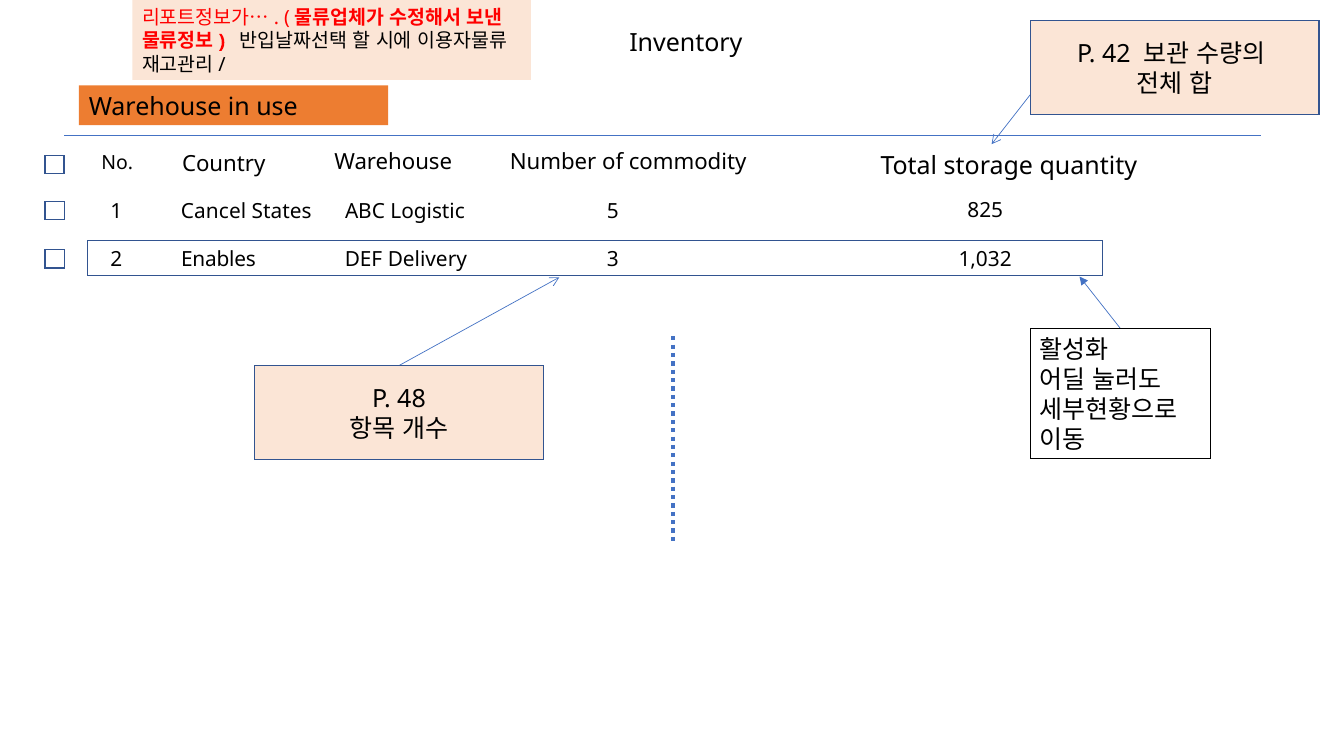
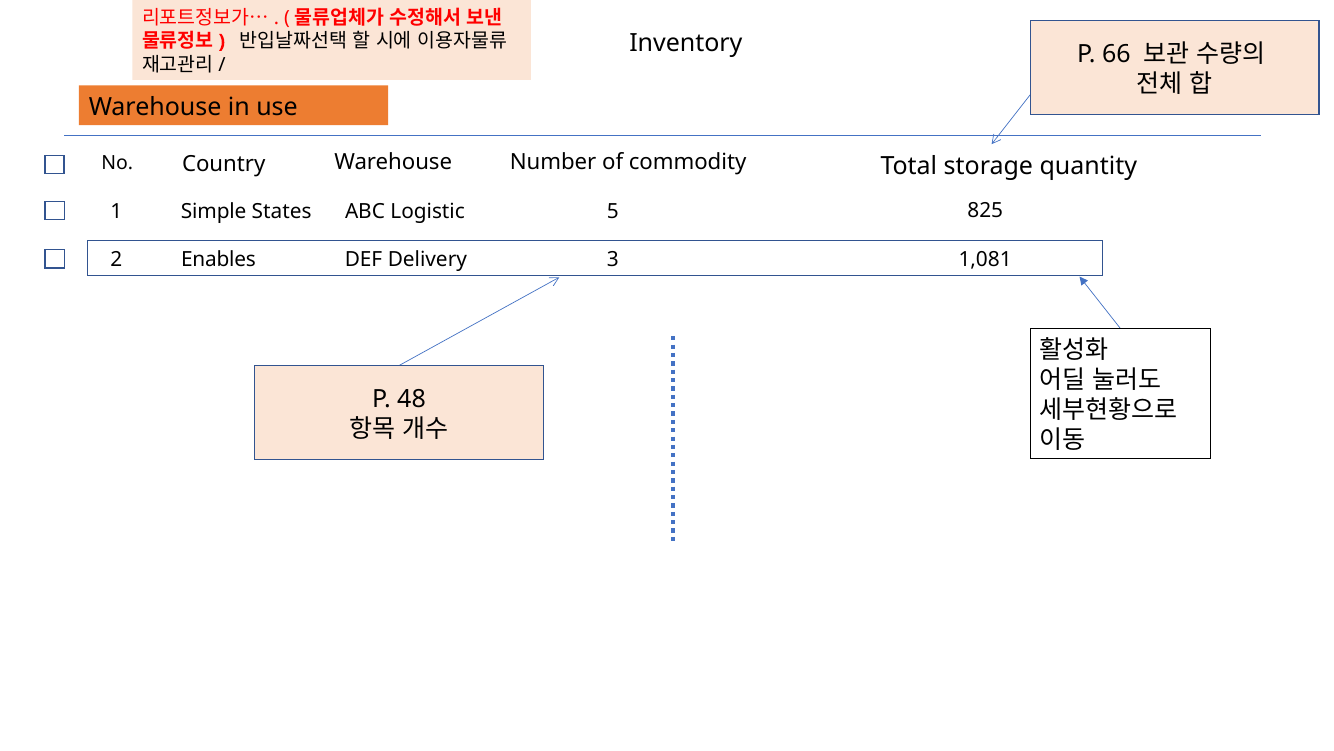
42: 42 -> 66 (1116, 54)
Cancel: Cancel -> Simple (214, 212)
1,032: 1,032 -> 1,081 (985, 259)
